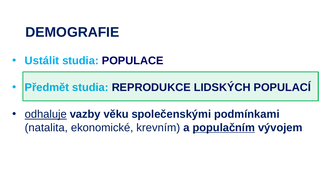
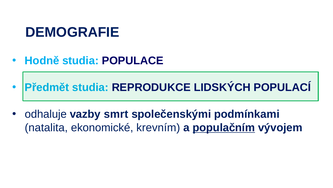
Ustálit: Ustálit -> Hodně (42, 61)
odhaluje underline: present -> none (46, 114)
věku: věku -> smrt (116, 114)
